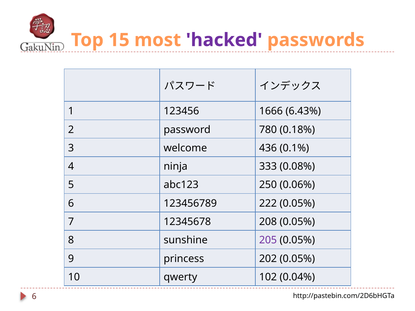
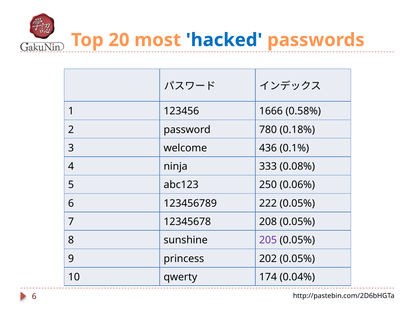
15: 15 -> 20 (119, 40)
hacked colour: purple -> blue (224, 40)
6.43%: 6.43% -> 0.58% (303, 111)
102: 102 -> 174 (268, 277)
